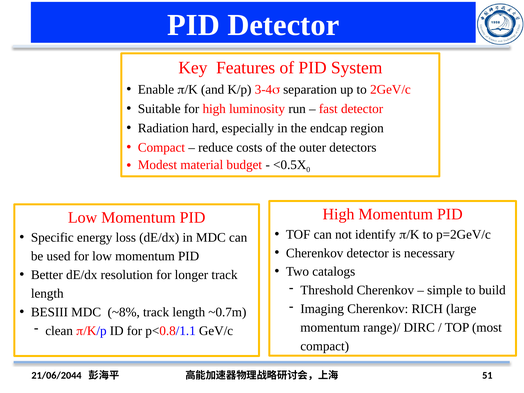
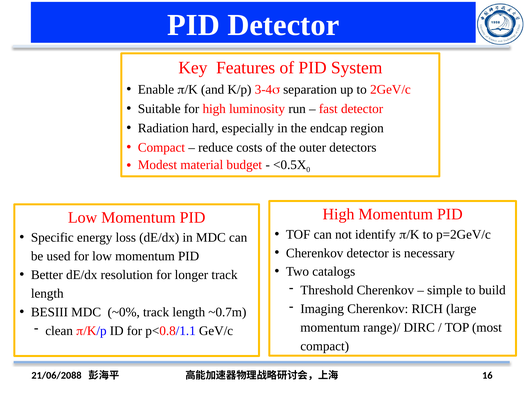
~8%: ~8% -> ~0% (124, 312)
21/06/2044: 21/06/2044 -> 21/06/2088 (56, 375)
51: 51 -> 16 (487, 375)
